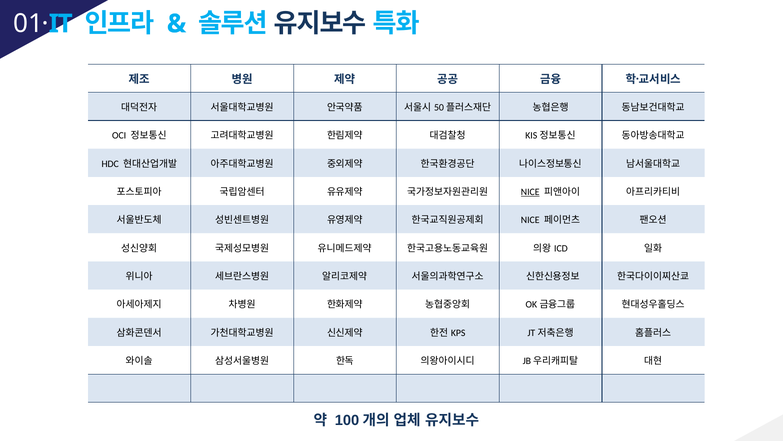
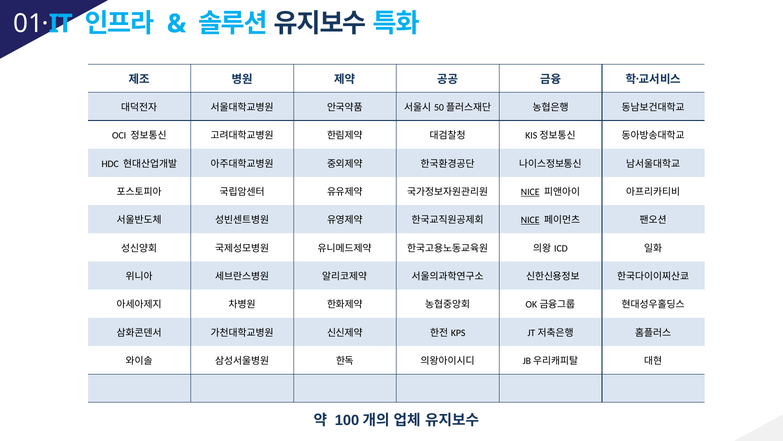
NICE underline: none -> present (530, 220)
